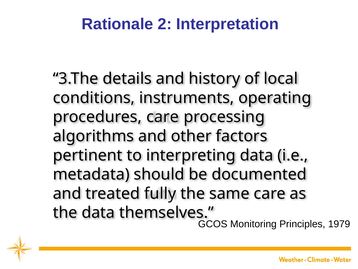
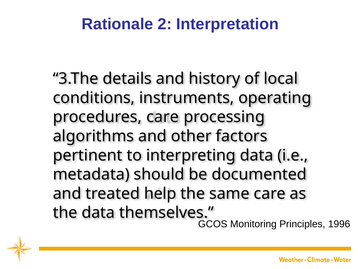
fully: fully -> help (160, 193)
1979: 1979 -> 1996 (339, 224)
